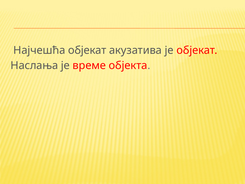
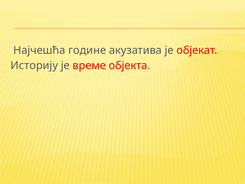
Најчешћа објекат: објекат -> године (87, 50)
Наслања: Наслања -> Историју (34, 65)
